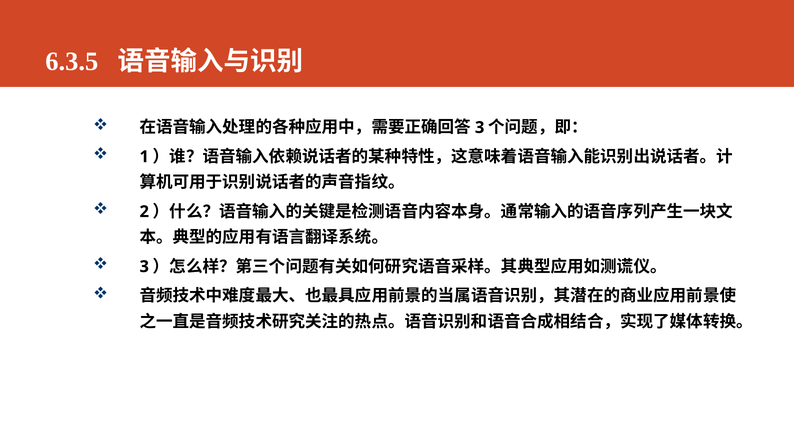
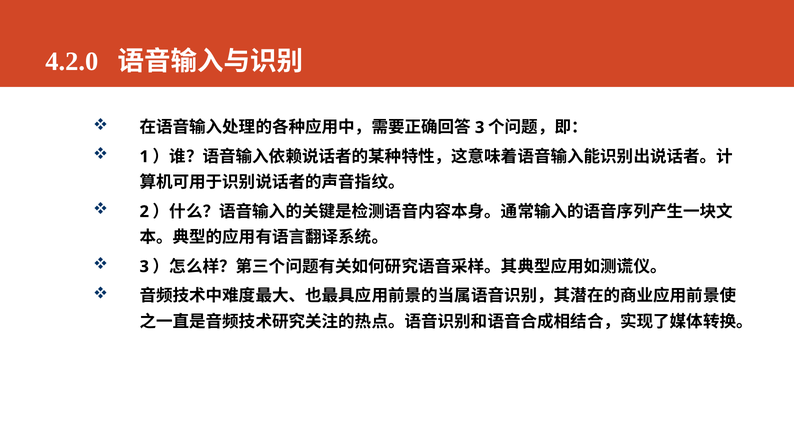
6.3.5: 6.3.5 -> 4.2.0 (72, 62)
